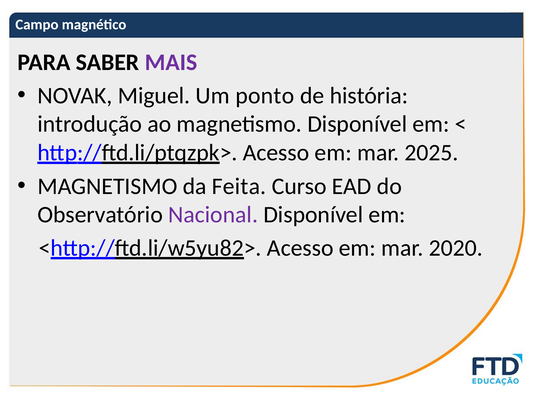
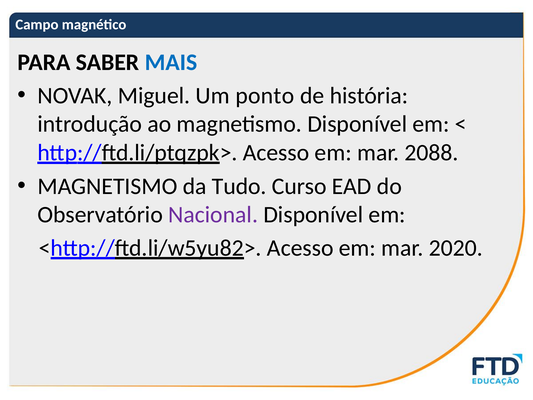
MAIS colour: purple -> blue (171, 62)
2025: 2025 -> 2088 (432, 152)
Feita: Feita -> Tudo (239, 186)
